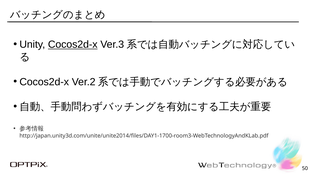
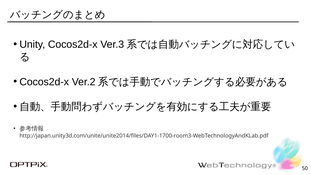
Cocos2d-x underline: present -> none (73, 45)
